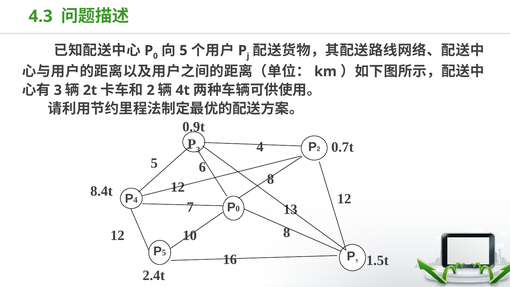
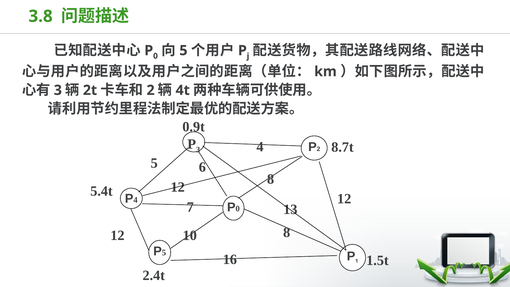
4.3: 4.3 -> 3.8 (41, 16)
0.7t: 0.7t -> 8.7t (343, 147)
8.4t: 8.4t -> 5.4t (101, 191)
